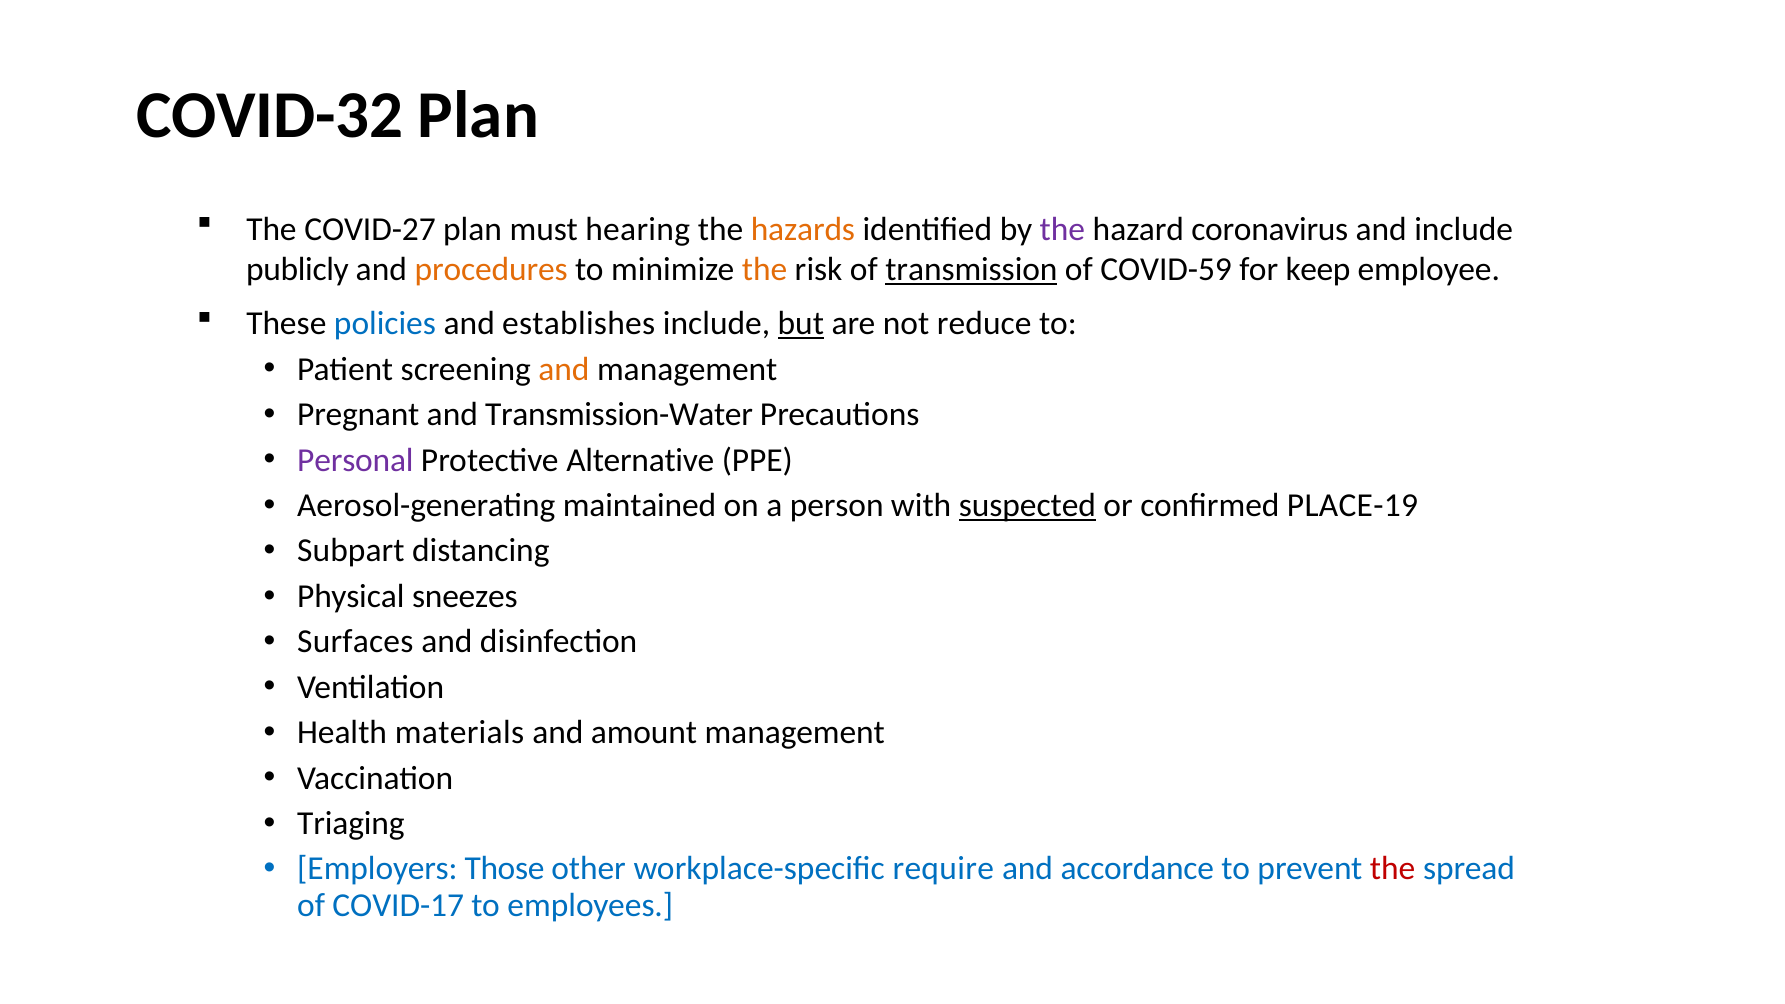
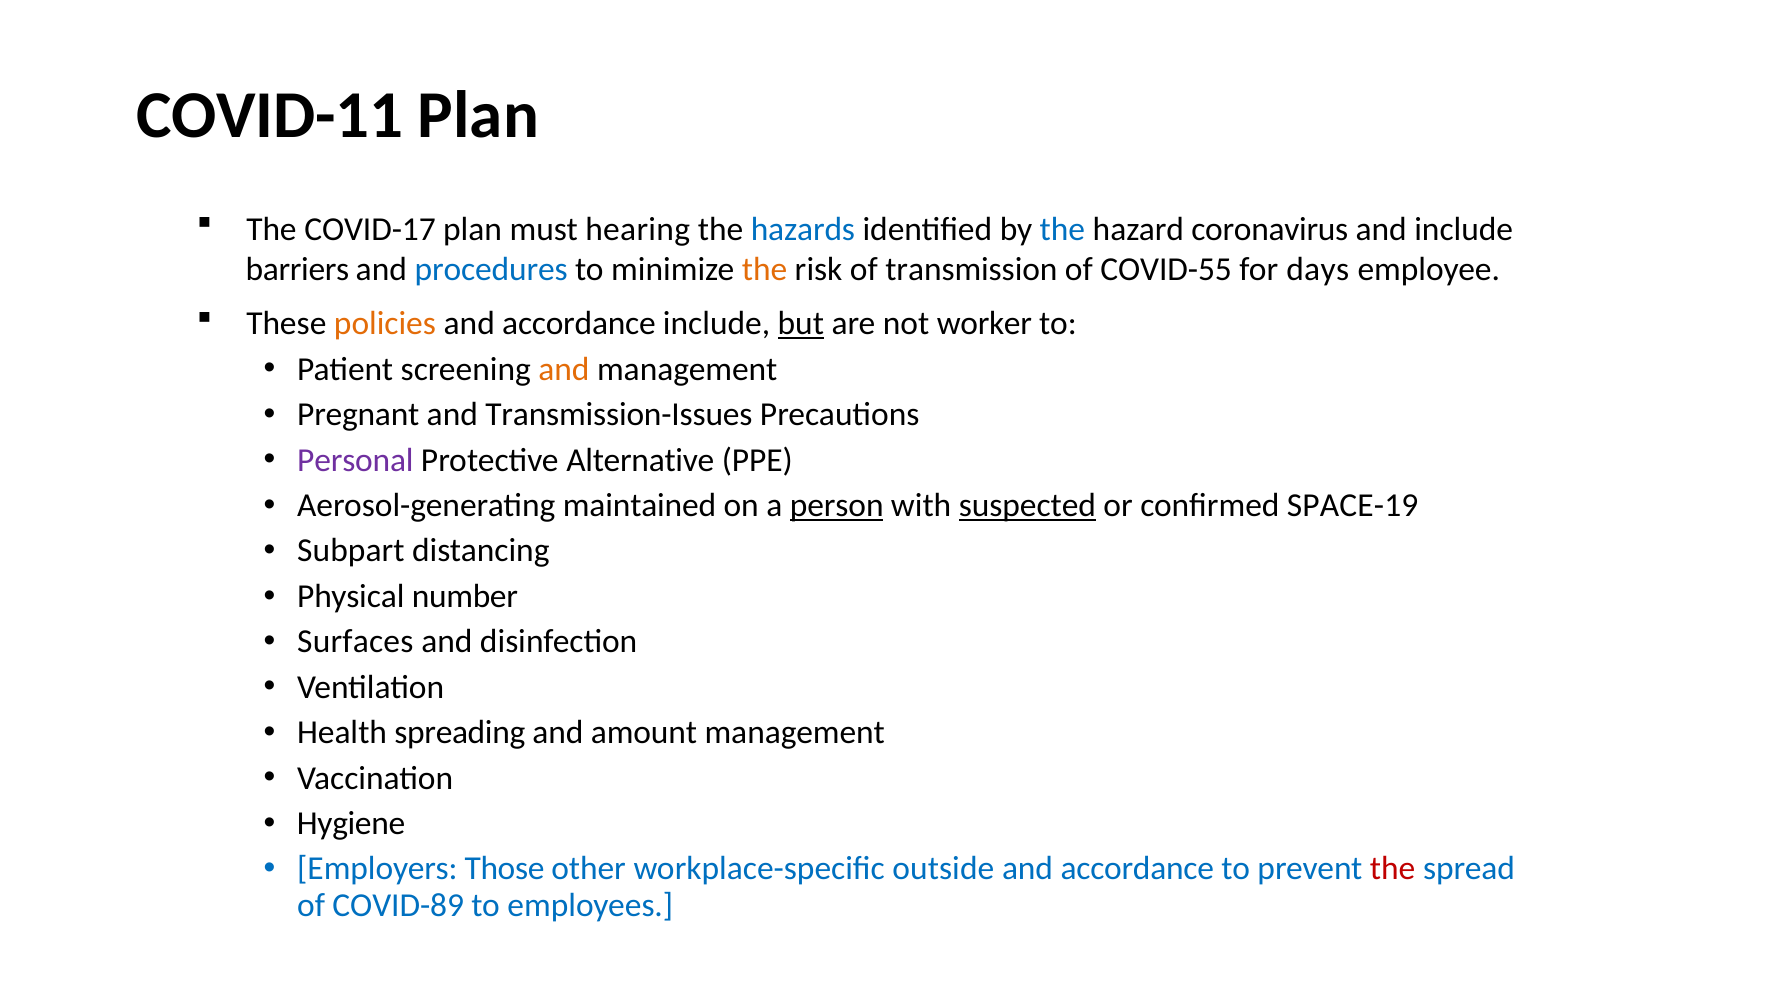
COVID-32: COVID-32 -> COVID-11 (270, 115)
COVID-27: COVID-27 -> COVID-17 (370, 229)
hazards colour: orange -> blue (803, 229)
the colour: purple -> blue (1062, 229)
publicly: publicly -> barriers (297, 270)
procedures colour: orange -> blue (491, 270)
transmission underline: present -> none (971, 270)
COVID-59: COVID-59 -> COVID-55 (1166, 270)
keep: keep -> days (1318, 270)
policies colour: blue -> orange (385, 324)
establishes: establishes -> accordance (579, 324)
reduce: reduce -> worker (984, 324)
Transmission-Water: Transmission-Water -> Transmission-Issues (619, 415)
person underline: none -> present (837, 505)
PLACE-19: PLACE-19 -> SPACE-19 (1353, 505)
sneezes: sneezes -> number (465, 596)
materials: materials -> spreading (460, 733)
Triaging: Triaging -> Hygiene (351, 824)
require: require -> outside (943, 869)
COVID-17: COVID-17 -> COVID-89 (398, 905)
